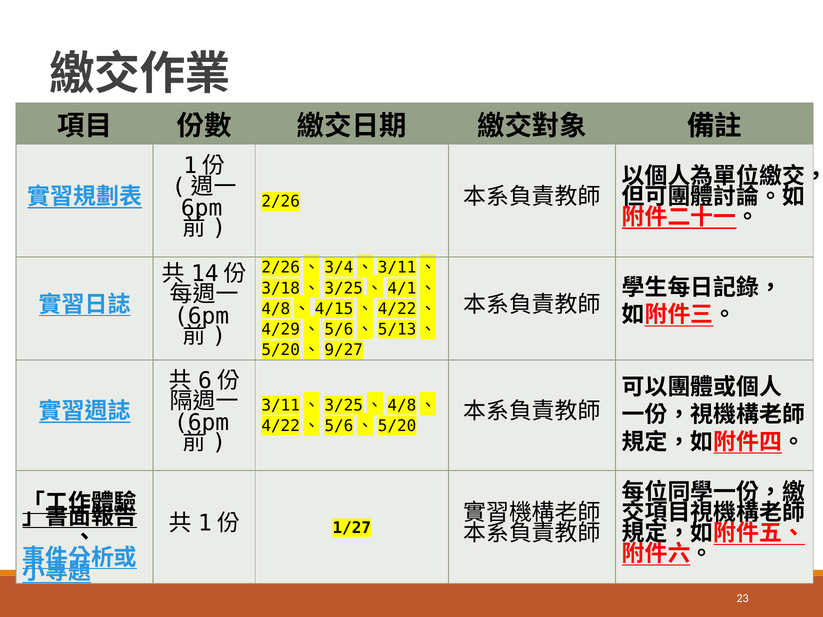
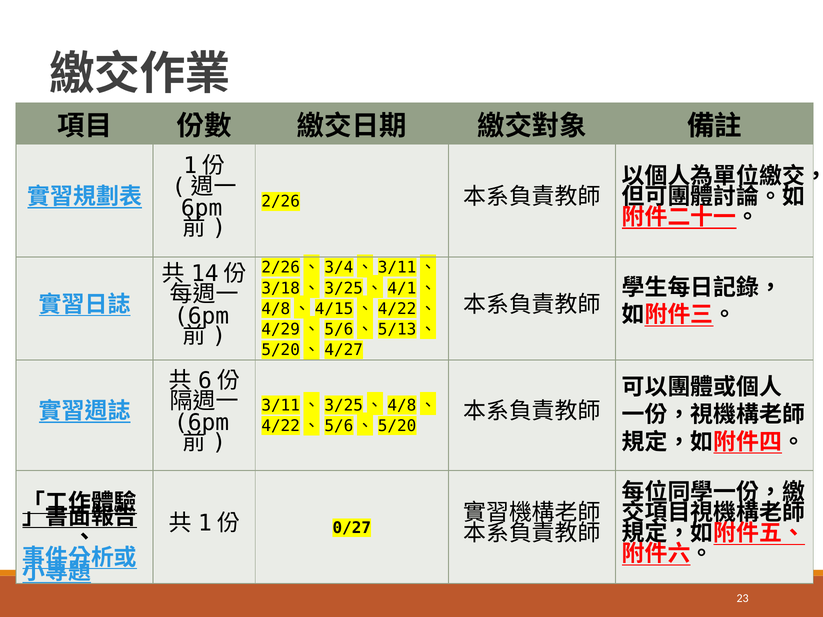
9/27: 9/27 -> 4/27 (344, 350)
1/27: 1/27 -> 0/27 (352, 528)
